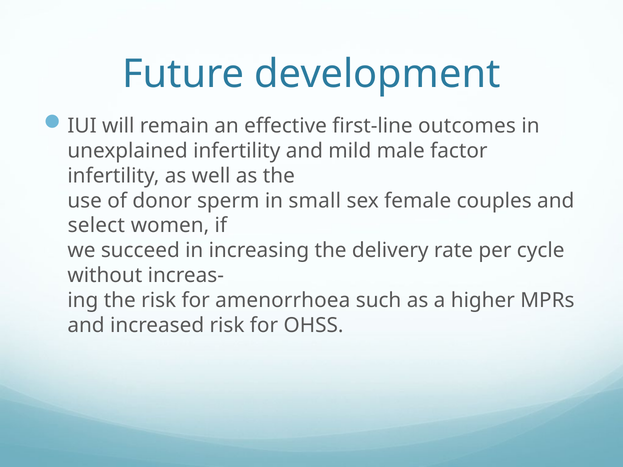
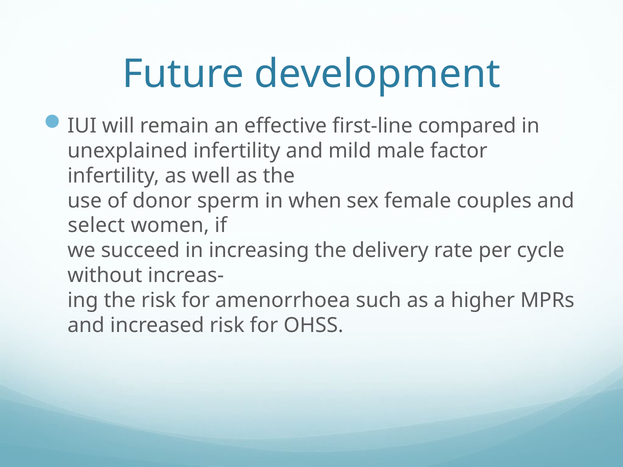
outcomes: outcomes -> compared (467, 126)
small: small -> when (315, 201)
